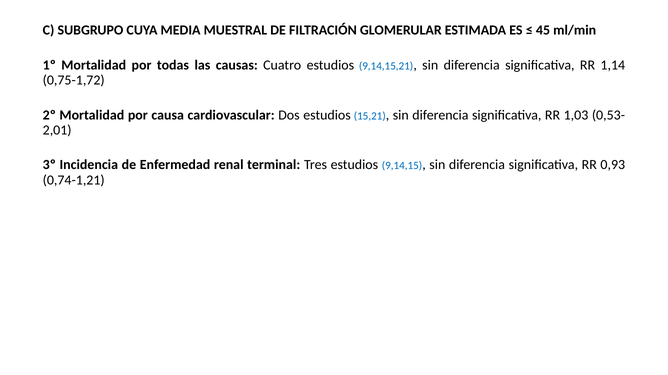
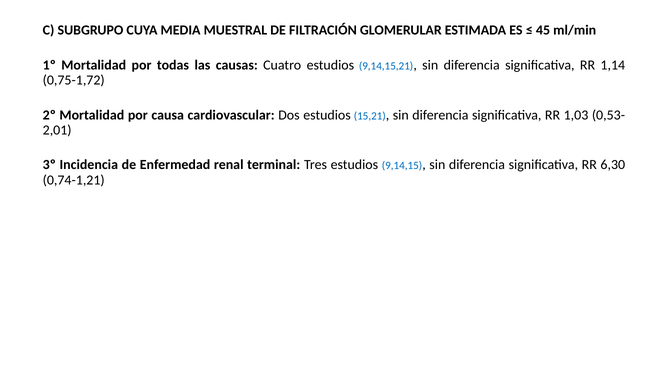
0,93: 0,93 -> 6,30 (613, 165)
